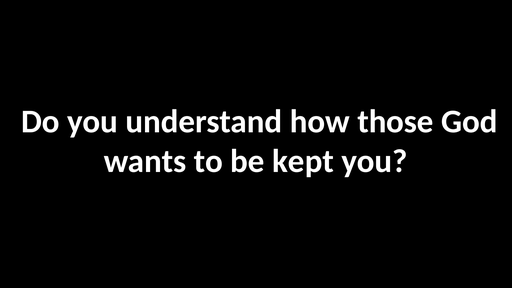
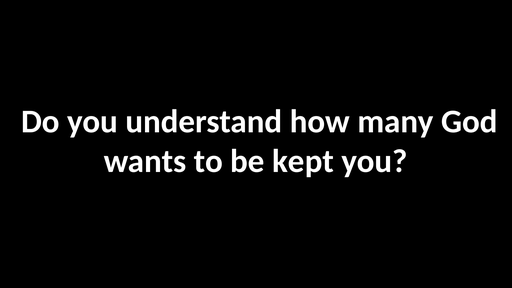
those: those -> many (395, 122)
